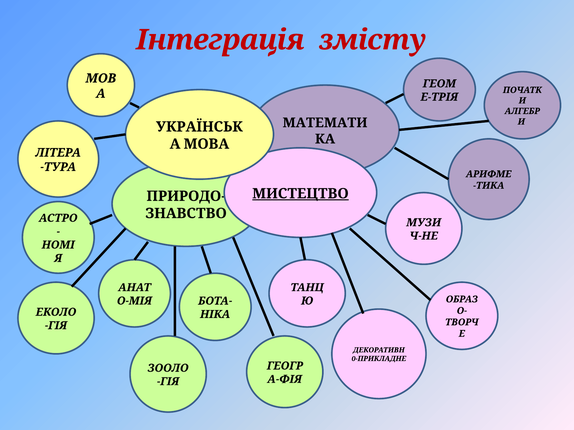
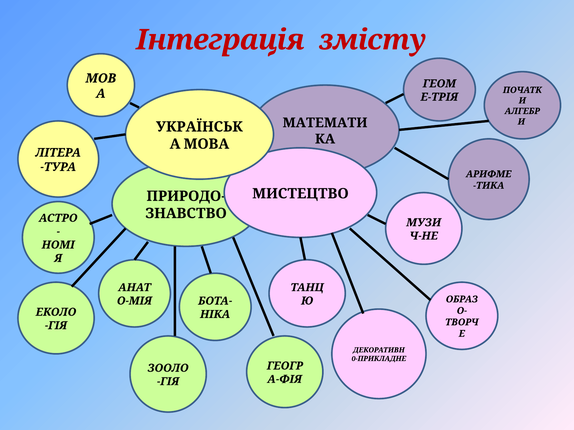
МИСТЕЦТВО underline: present -> none (300, 194)
